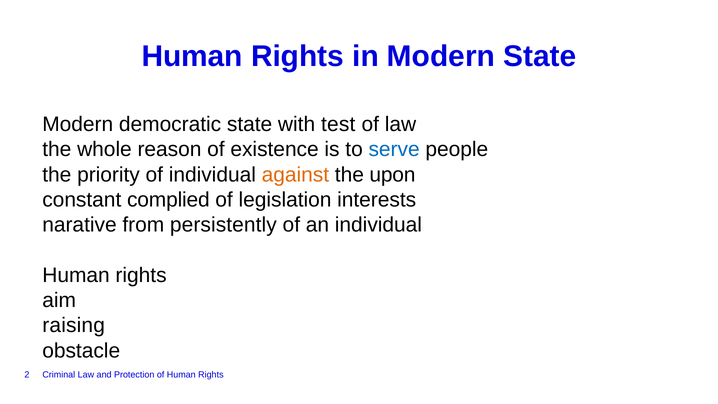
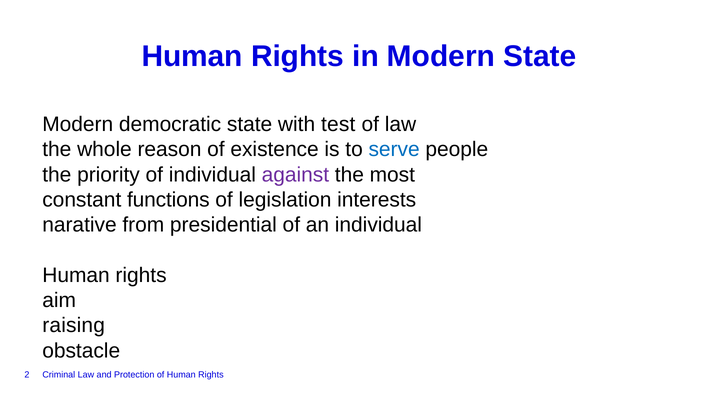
against colour: orange -> purple (295, 175)
upon: upon -> most (392, 175)
complied: complied -> functions (168, 200)
persistently: persistently -> presidential (223, 225)
